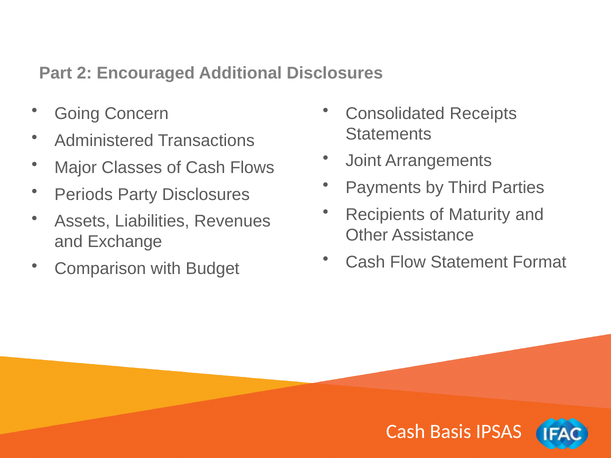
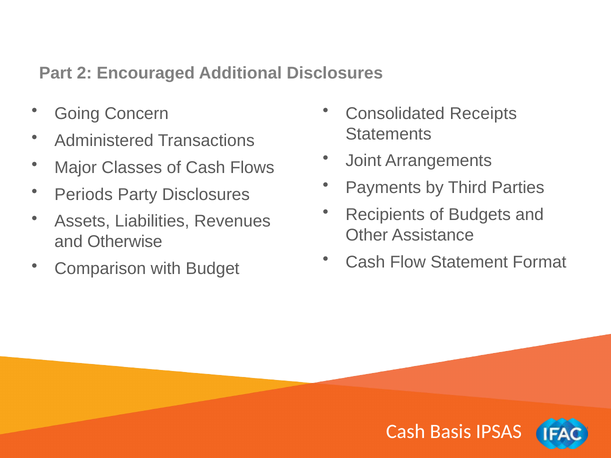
Maturity: Maturity -> Budgets (480, 215)
Exchange: Exchange -> Otherwise (125, 242)
